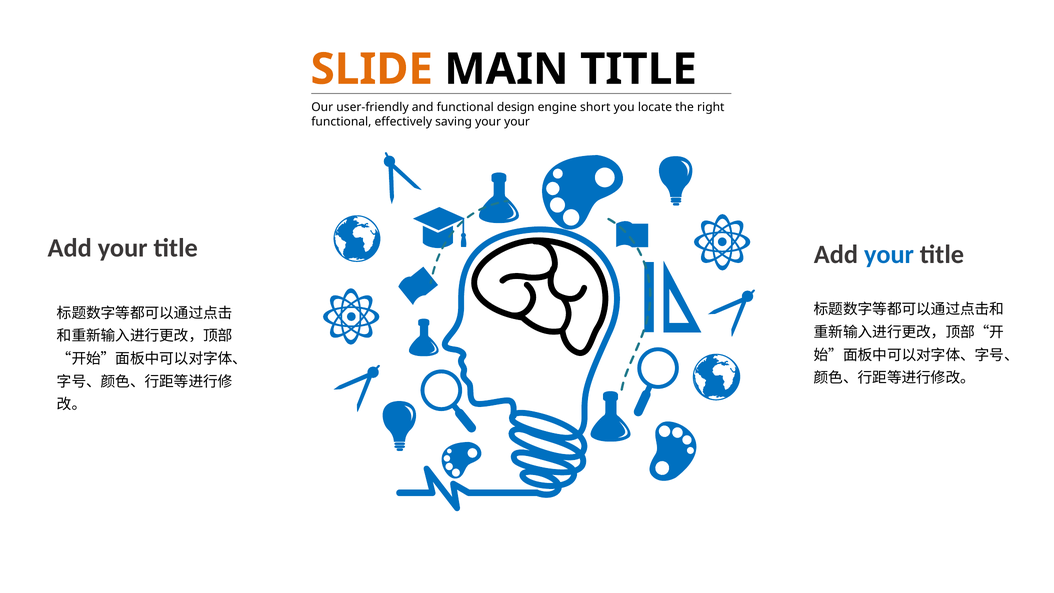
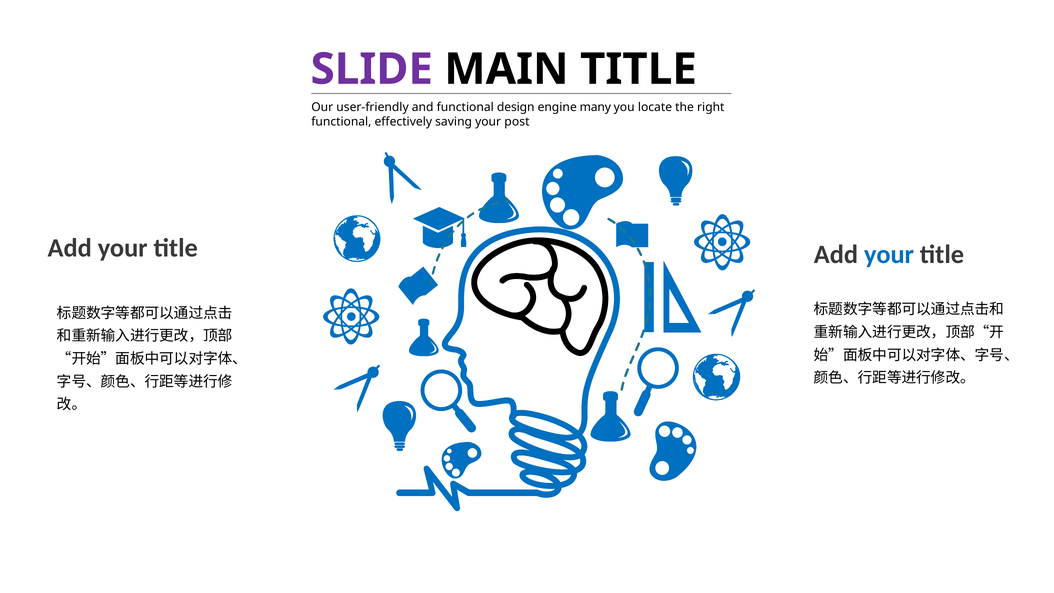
SLIDE colour: orange -> purple (372, 69)
short: short -> many (595, 107)
your your: your -> post (517, 121)
